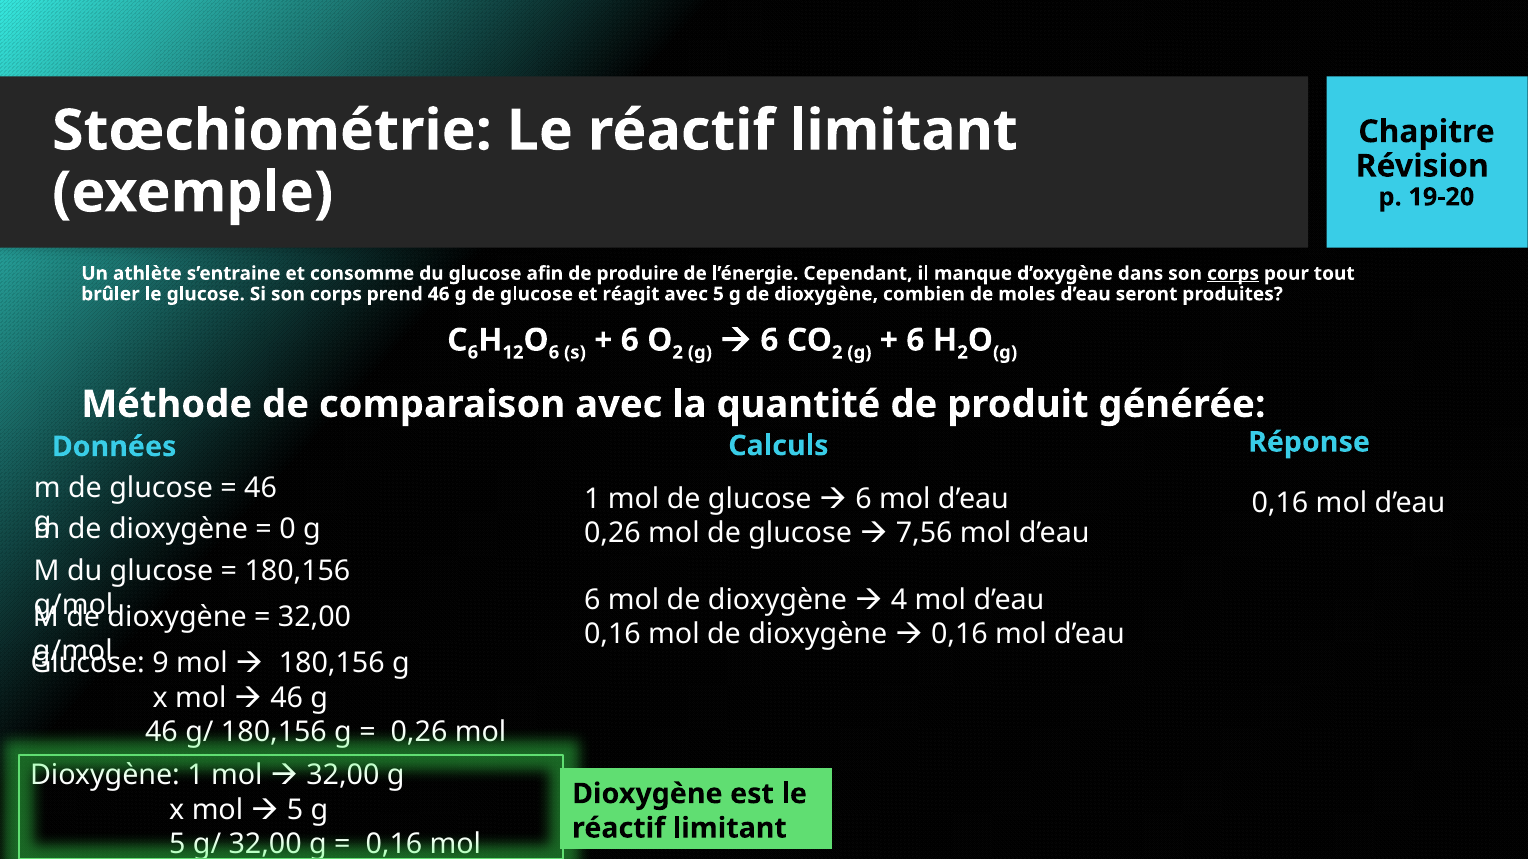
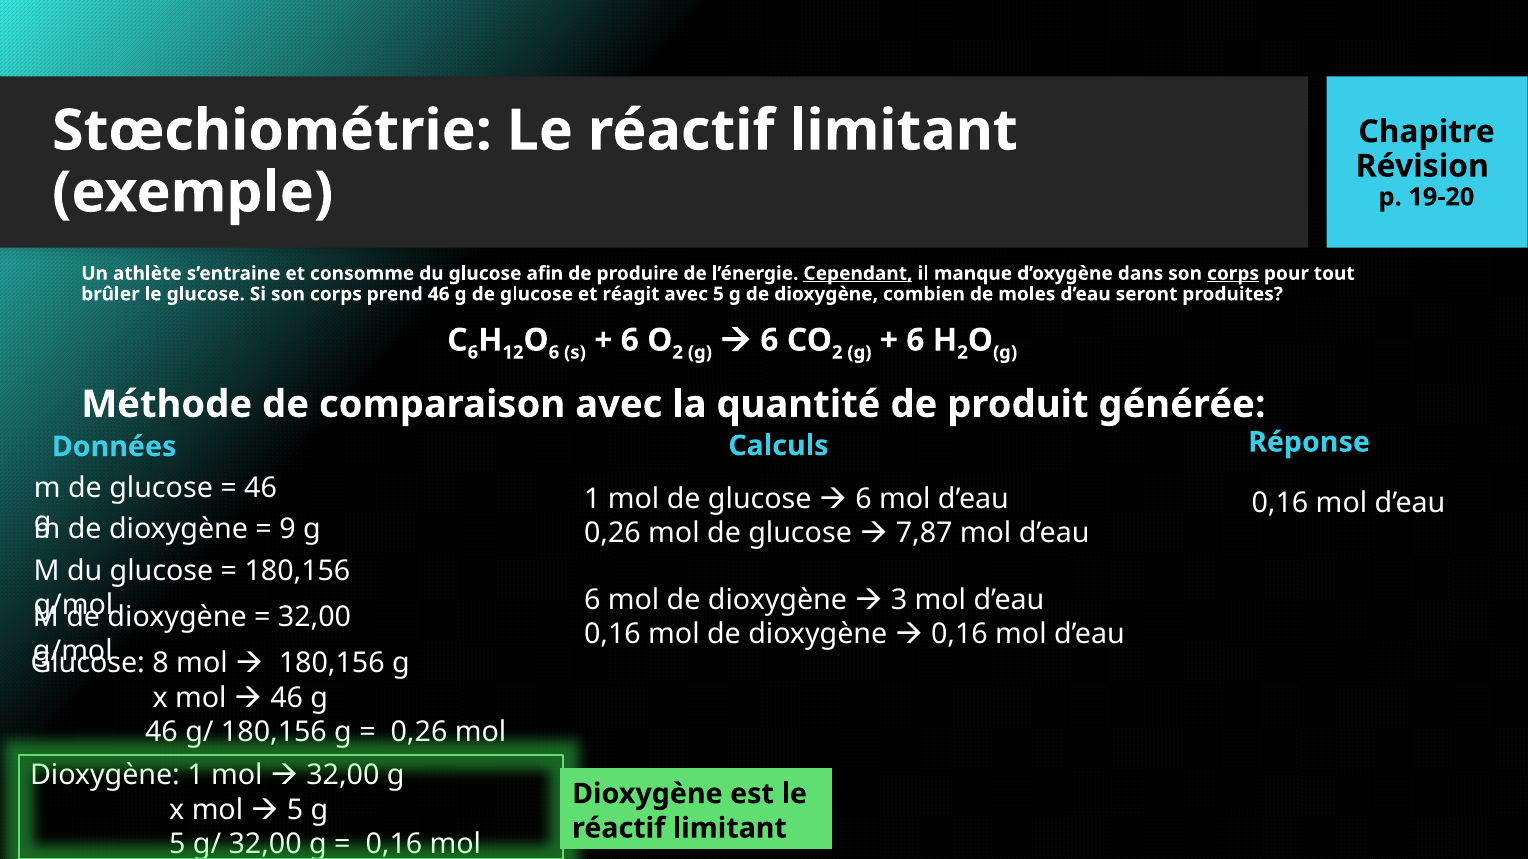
Cependant underline: none -> present (858, 274)
0: 0 -> 9 (288, 529)
7,56: 7,56 -> 7,87 (924, 533)
4: 4 -> 3 (899, 600)
9: 9 -> 8 (161, 664)
